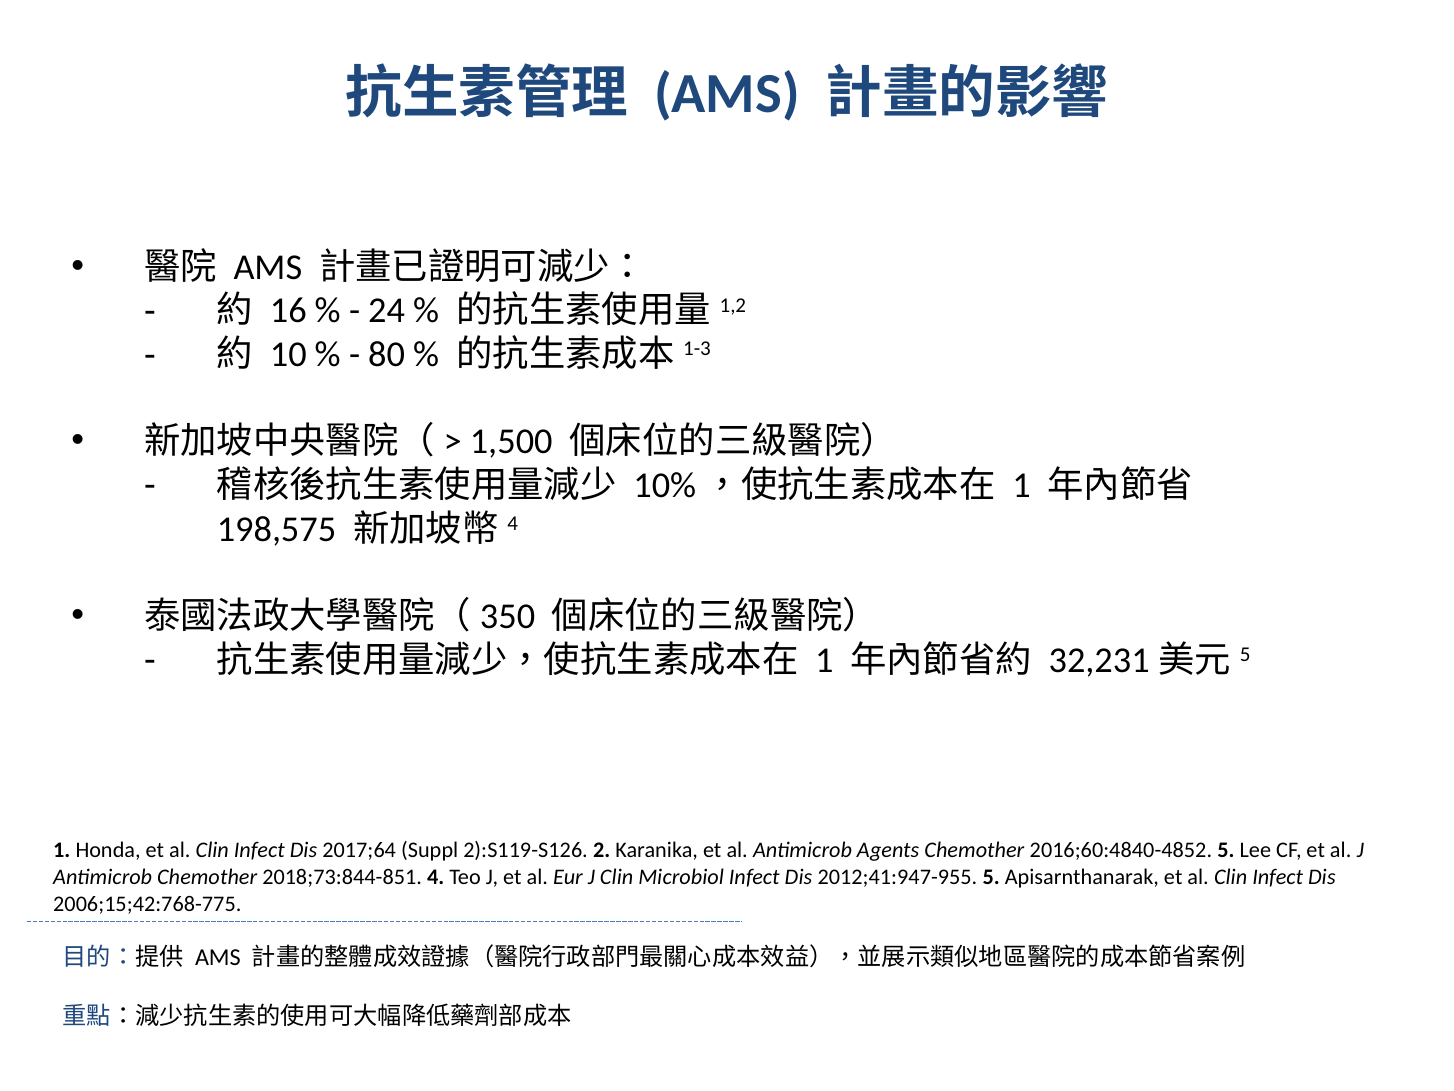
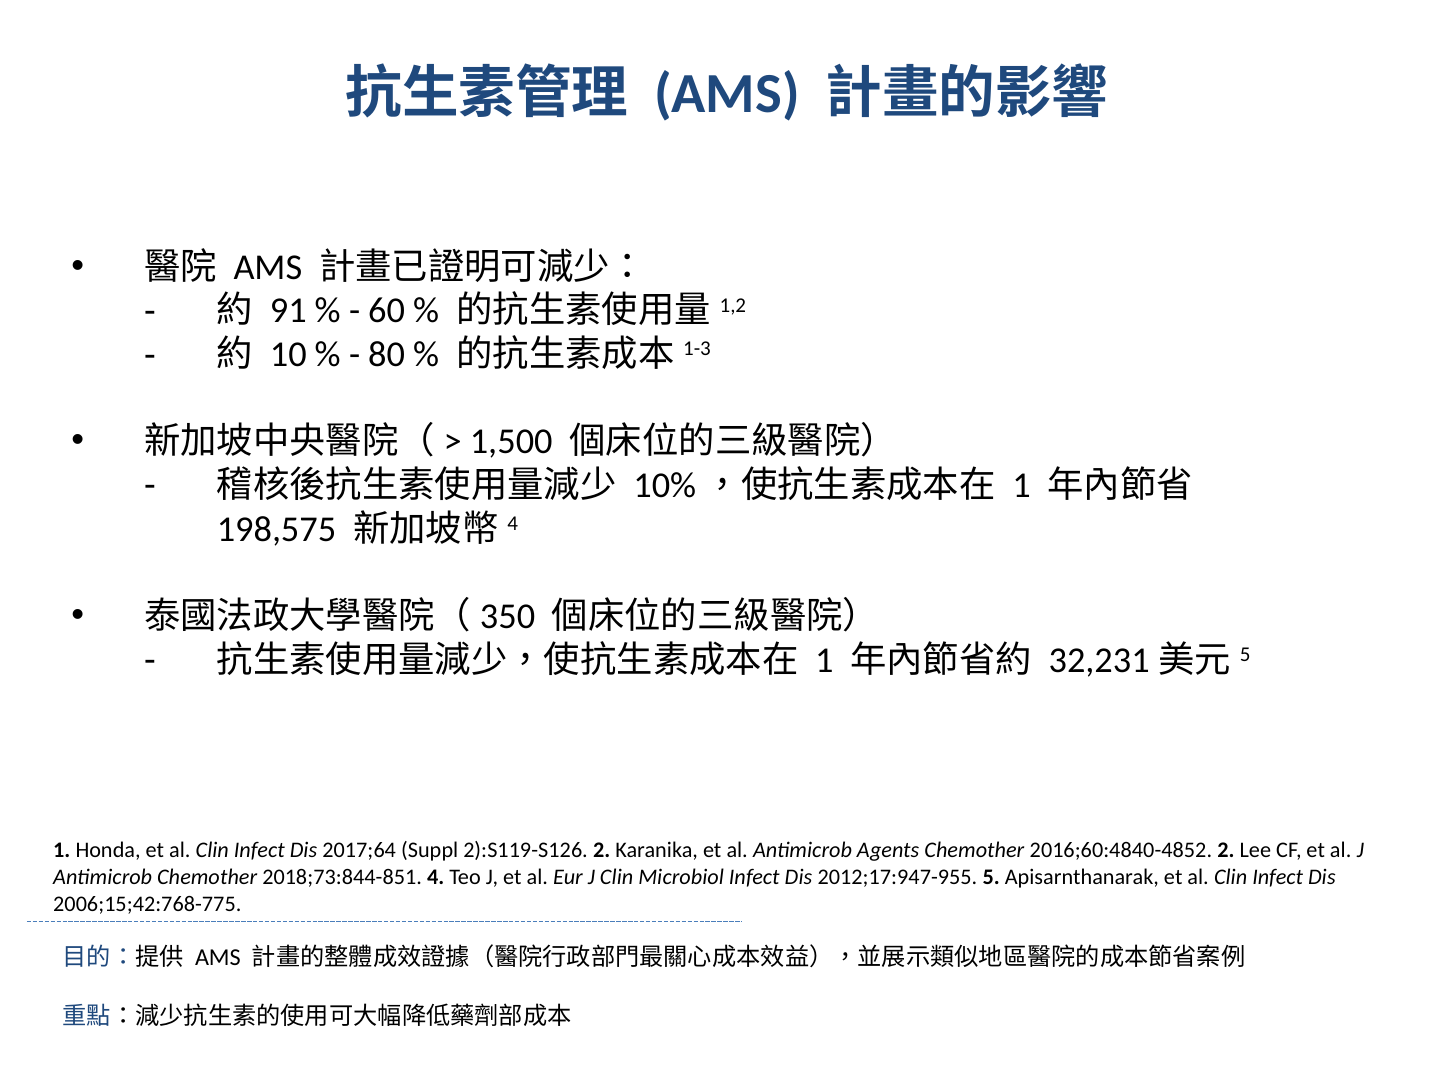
16: 16 -> 91 (288, 311)
24: 24 -> 60 (387, 311)
2016;60:4840-4852 5: 5 -> 2 (1226, 850)
2012;41:947-955: 2012;41:947-955 -> 2012;17:947-955 (897, 877)
